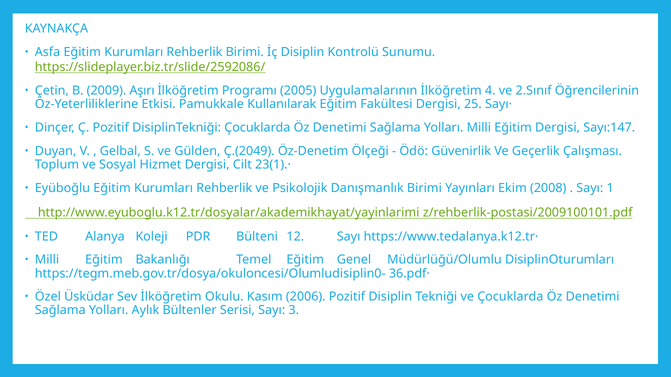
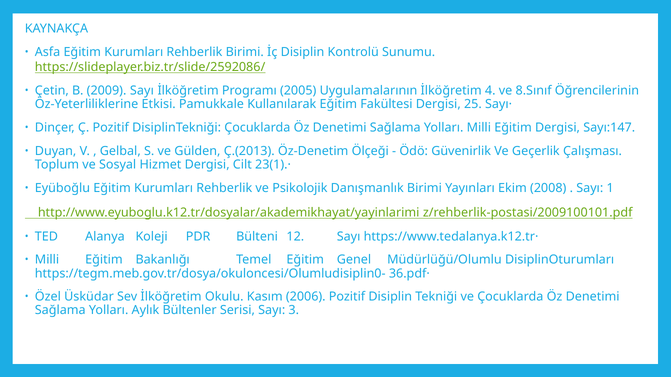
2009 Aşırı: Aşırı -> Sayı (142, 91)
2.Sınıf: 2.Sınıf -> 8.Sınıf (534, 91)
Ç.(2049: Ç.(2049 -> Ç.(2013 (249, 151)
